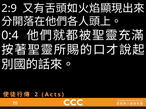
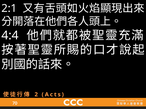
2:9: 2:9 -> 2:1 (9, 8)
0:4: 0:4 -> 4:4 (10, 36)
